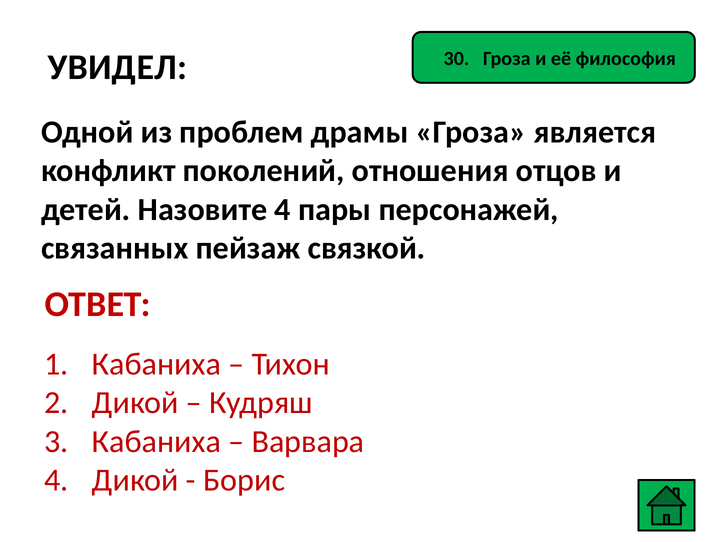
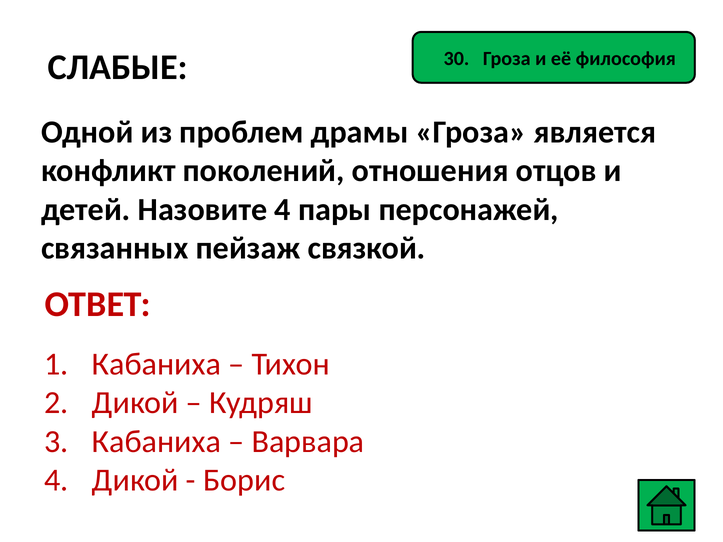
УВИДЕЛ: УВИДЕЛ -> СЛАБЫЕ (118, 67)
